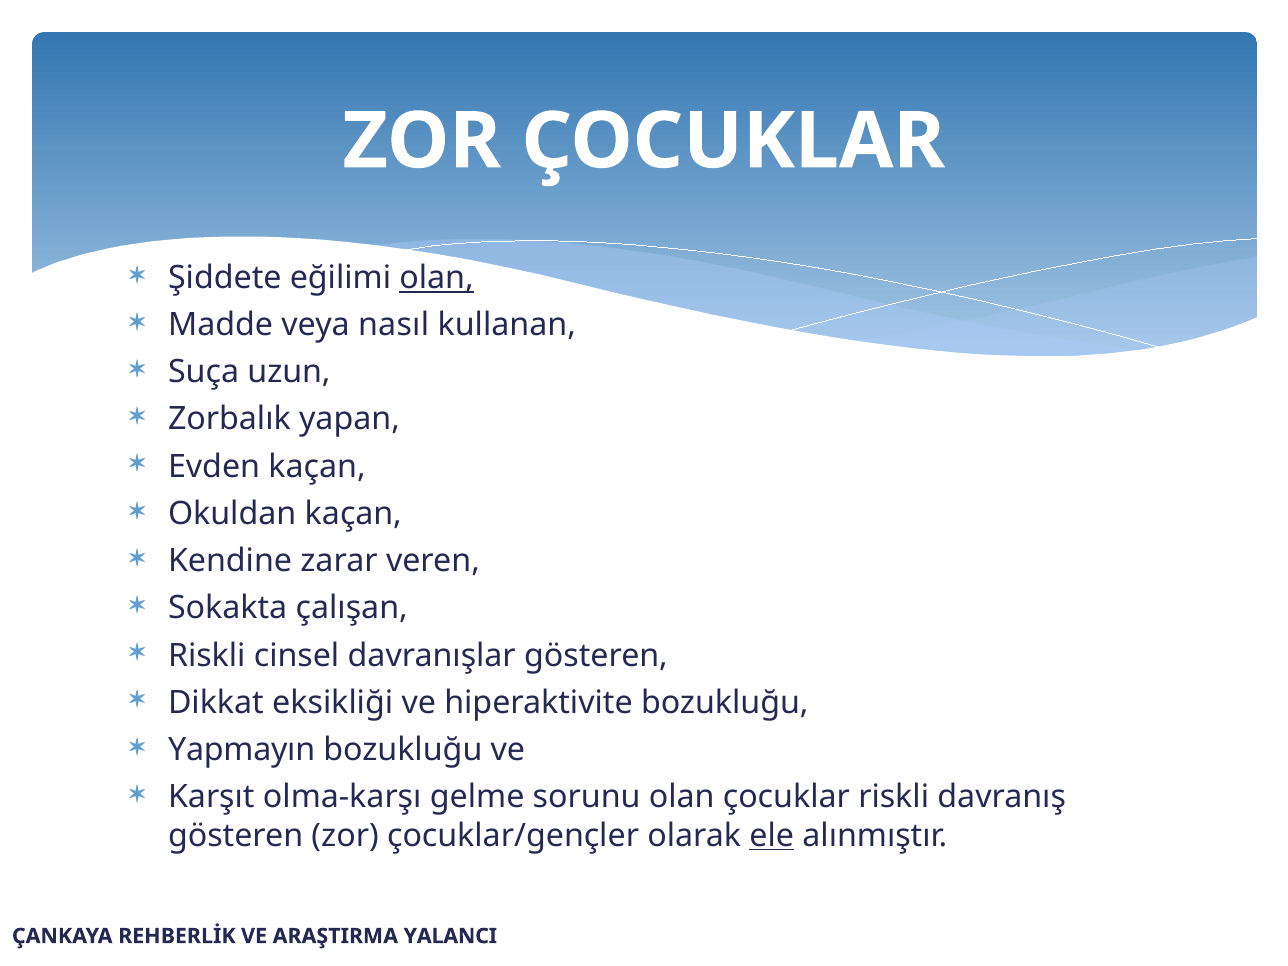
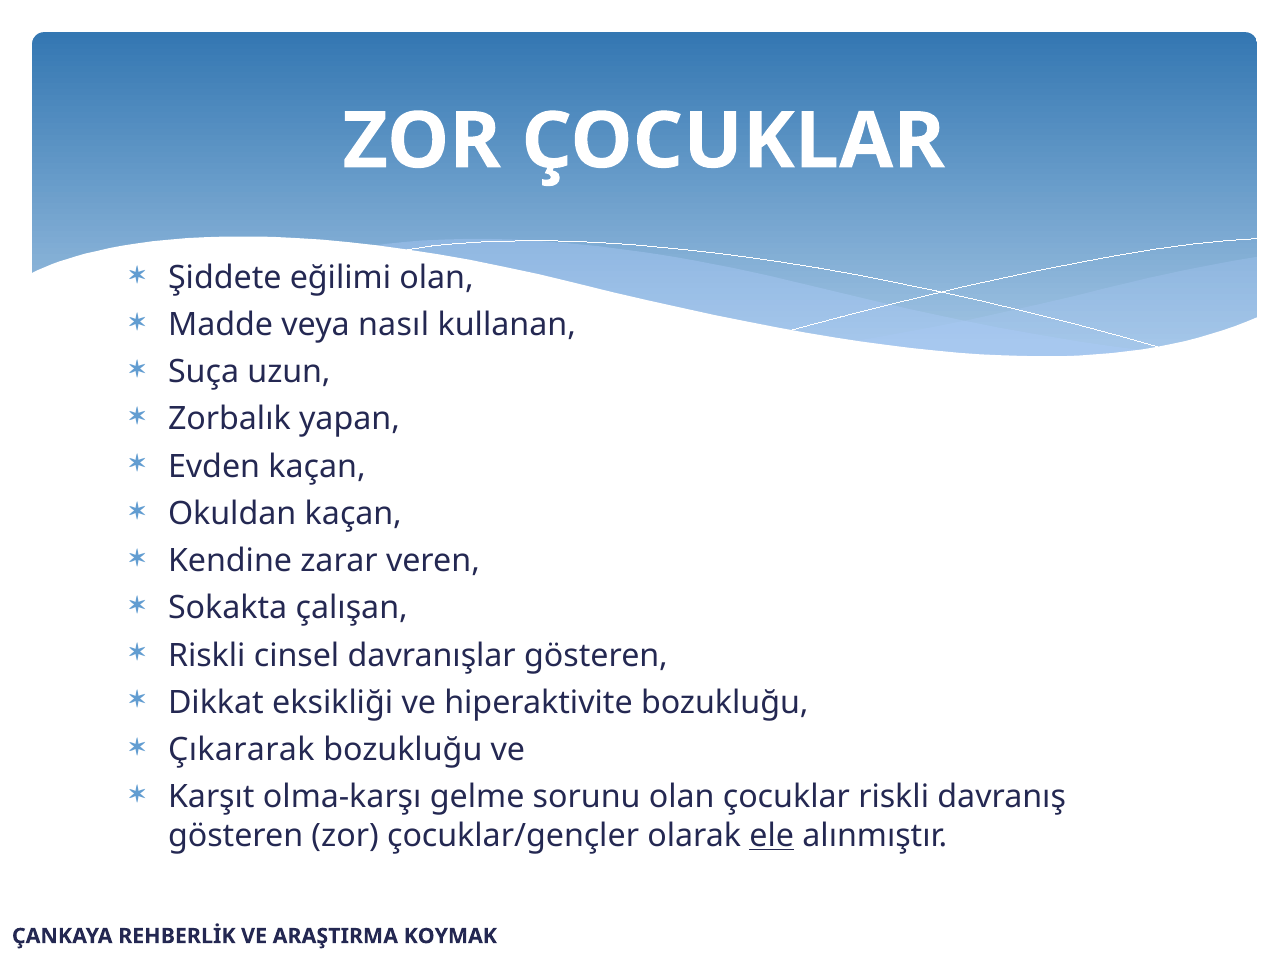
olan underline: present -> none (437, 278)
Yapmayın: Yapmayın -> Çıkararak (241, 750)
YALANCI: YALANCI -> KOYMAK (450, 936)
